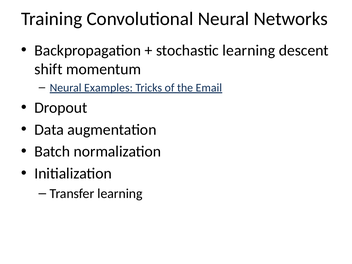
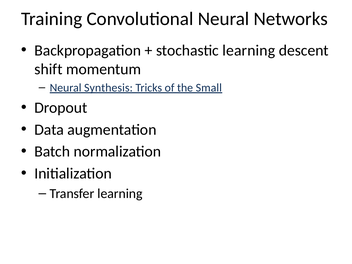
Examples: Examples -> Synthesis (108, 88)
Email: Email -> Small (209, 88)
